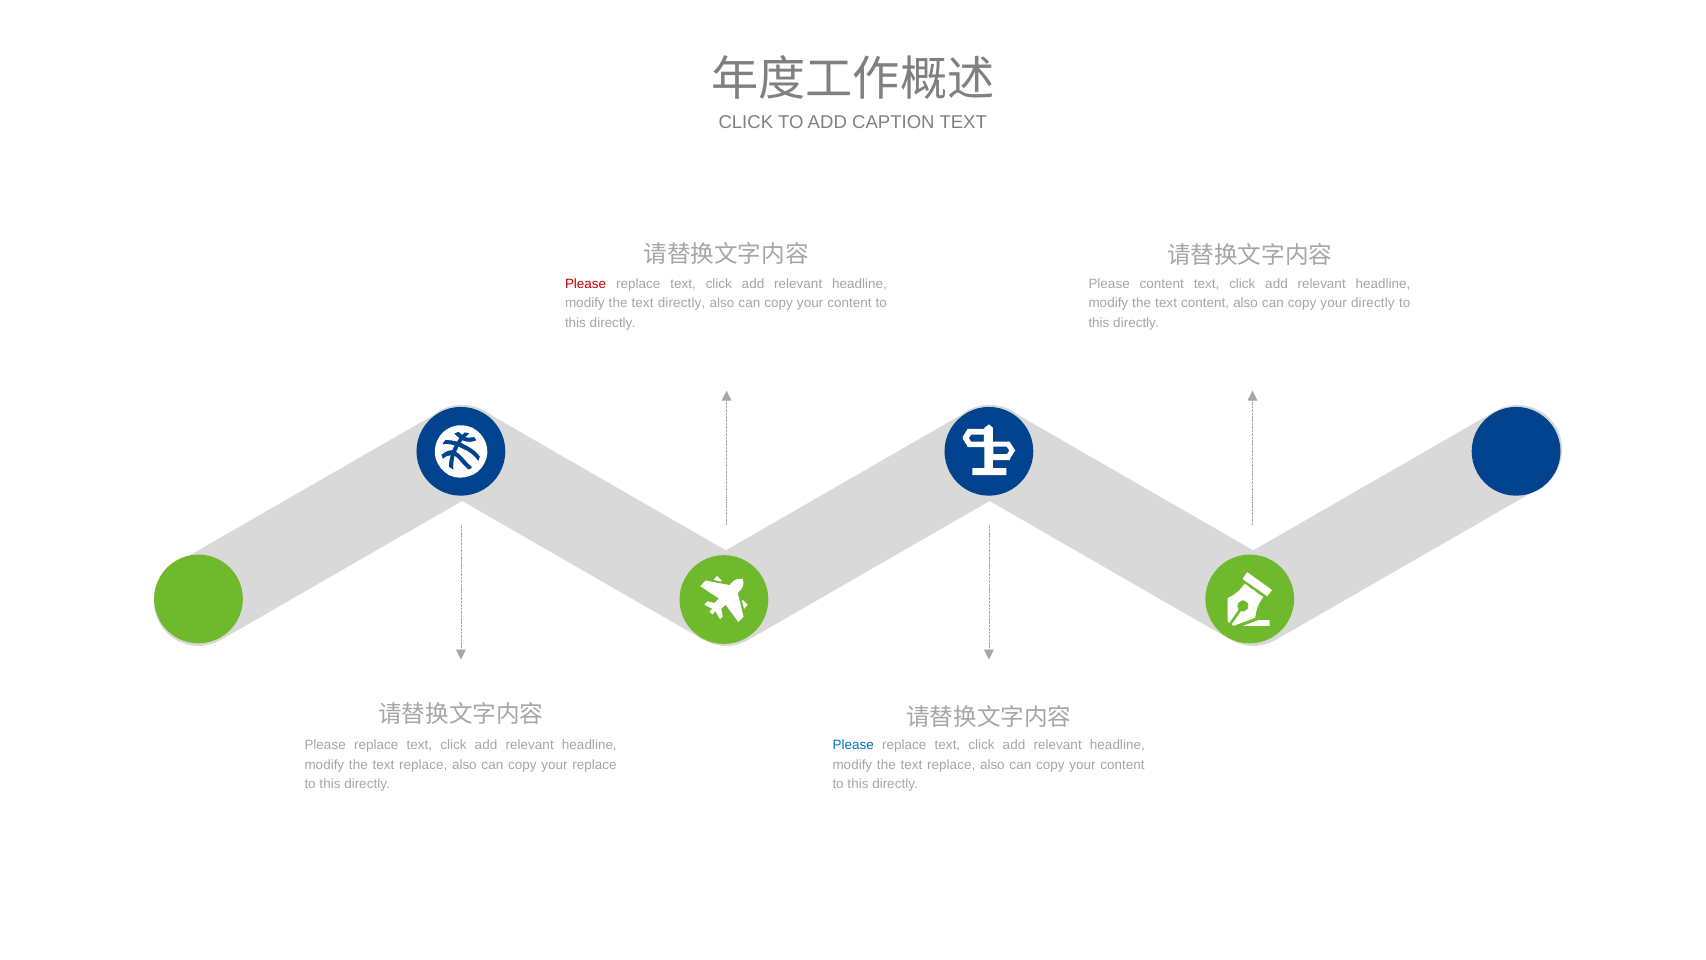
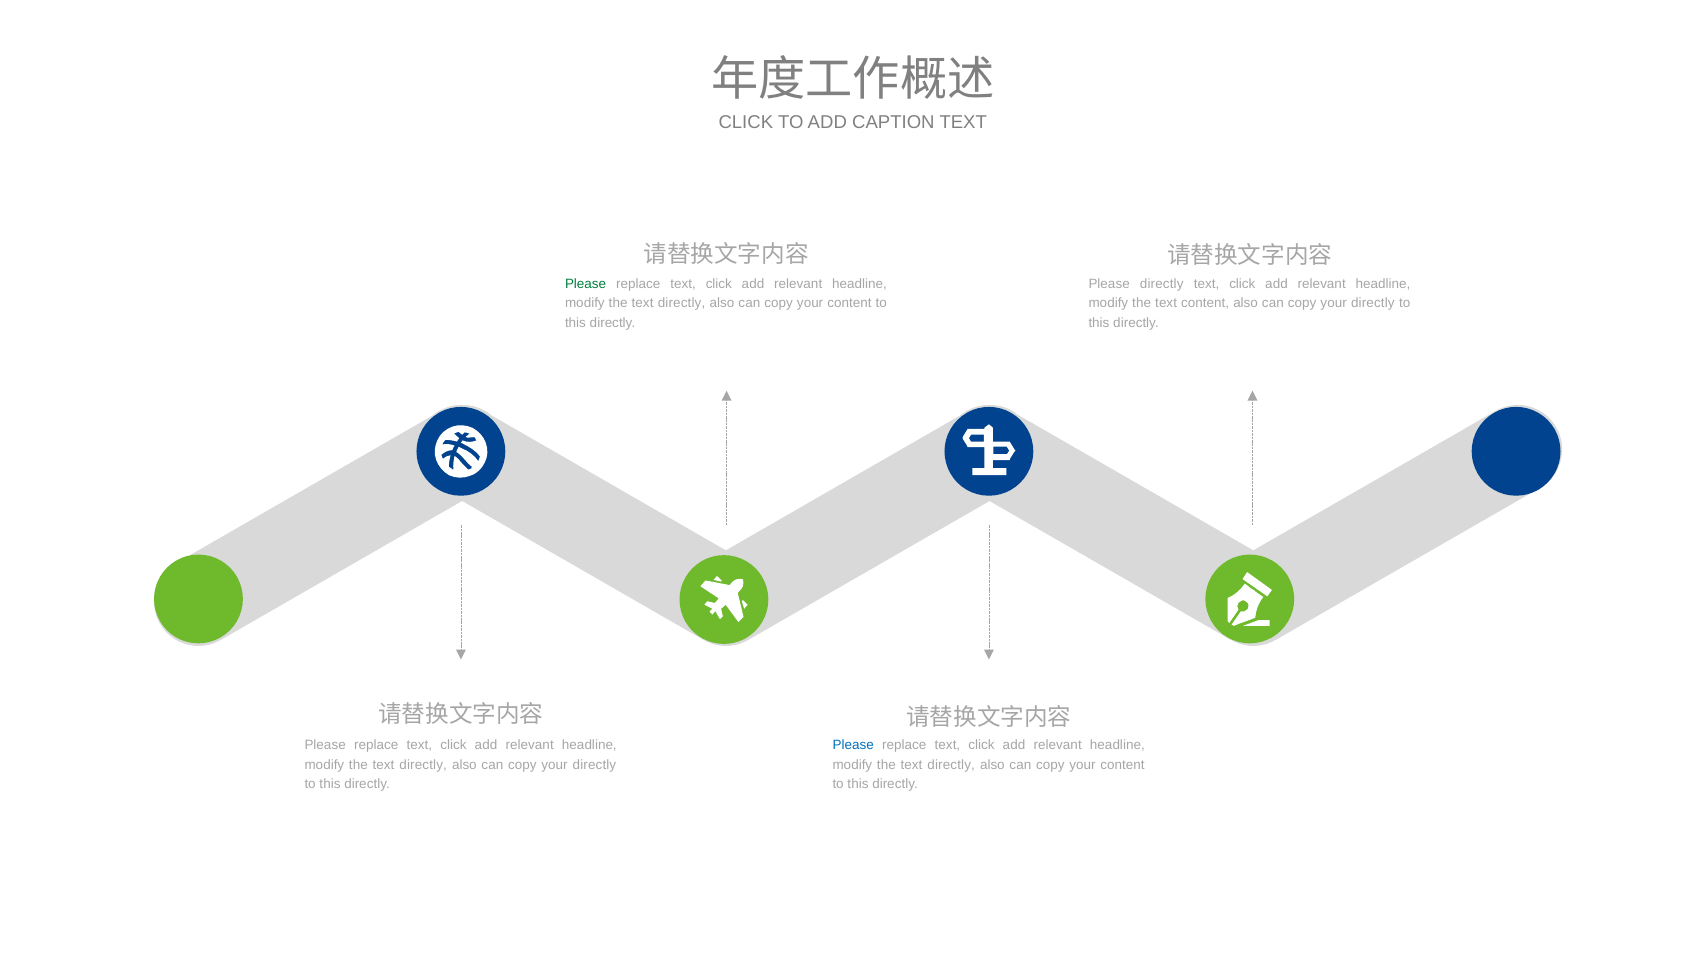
Please colour: red -> green (586, 284)
Please content: content -> directly (1162, 284)
replace: replace -> directly (423, 764)
replace: replace -> directly (594, 764)
replace: replace -> directly (951, 764)
